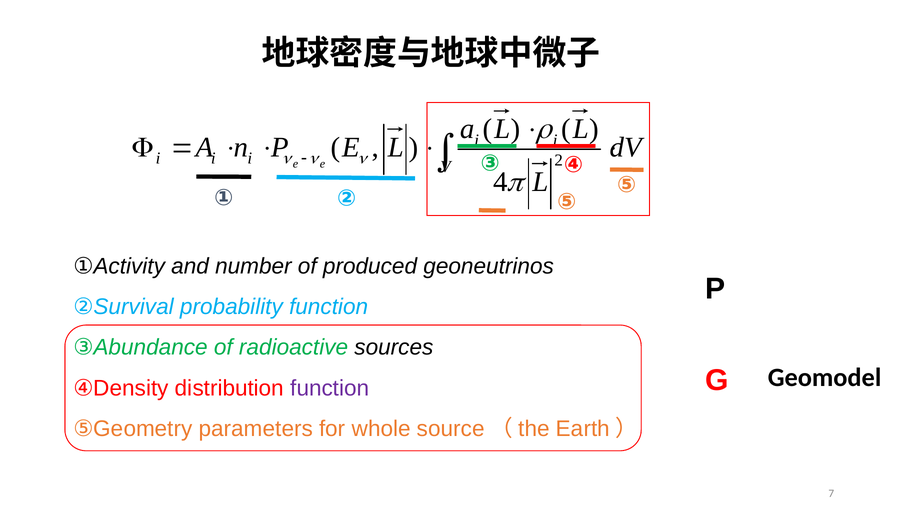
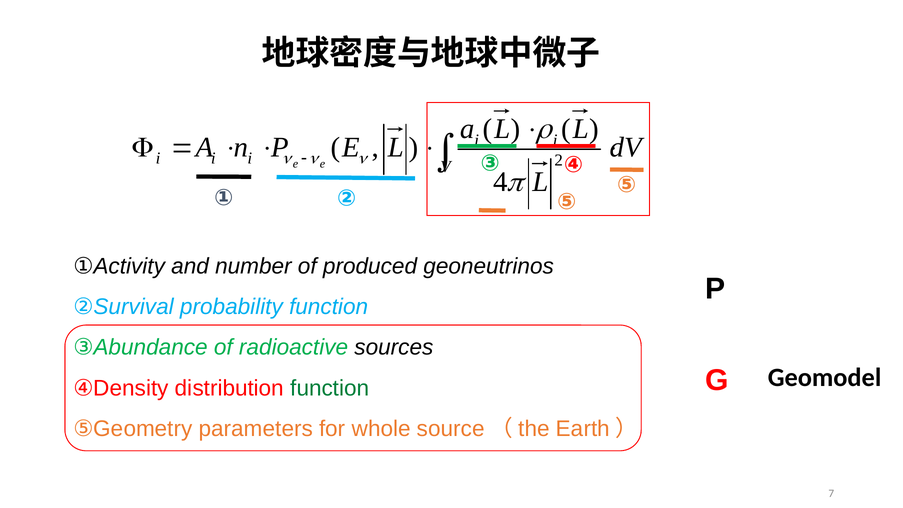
function colour: purple -> green (330, 388)
